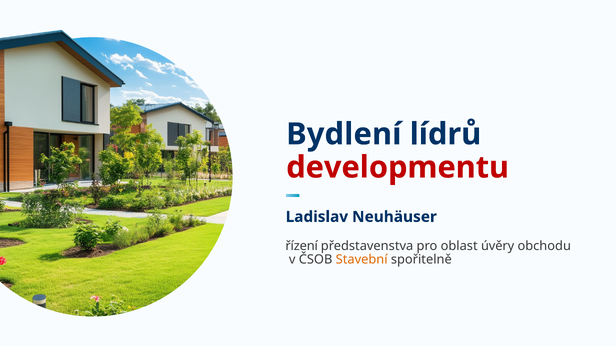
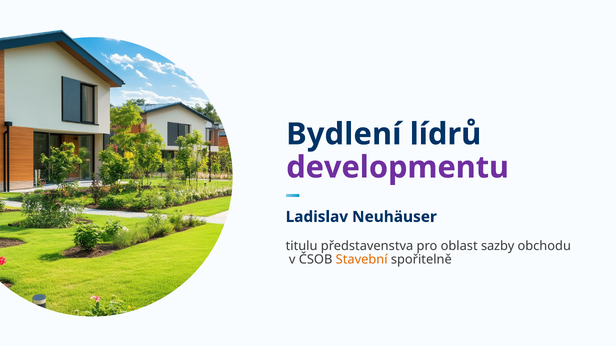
developmentu colour: red -> purple (398, 168)
řízení: řízení -> titulu (302, 246)
úvěry: úvěry -> sazby (498, 246)
